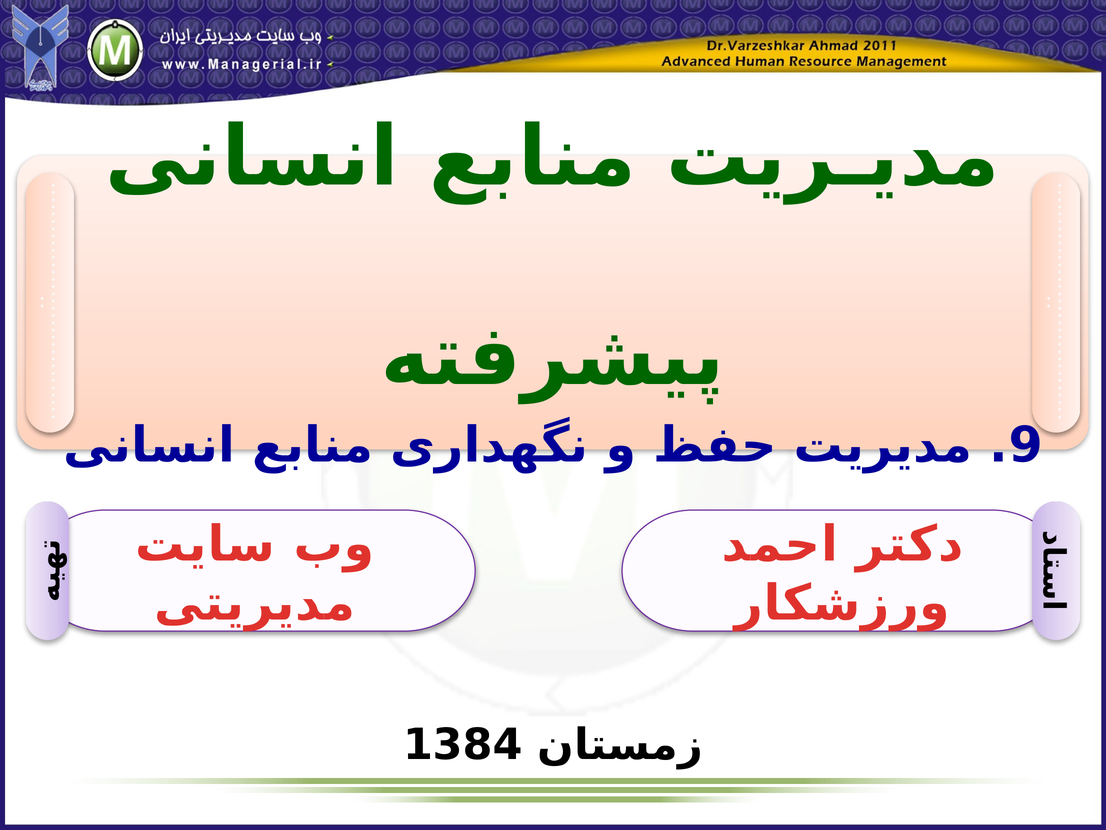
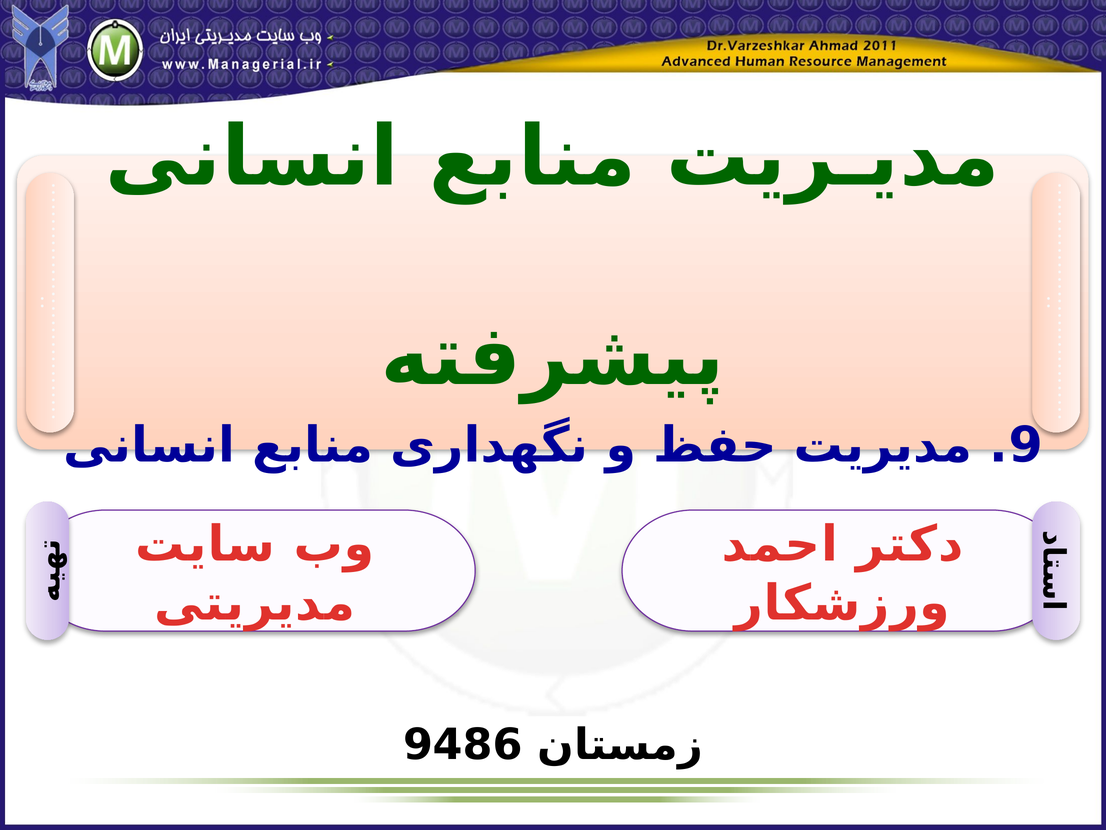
1384: 1384 -> 9486 (463, 745)
